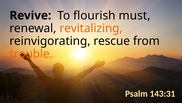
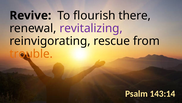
must: must -> there (135, 15)
revitalizing colour: orange -> purple (91, 28)
143:31: 143:31 -> 143:14 (163, 93)
